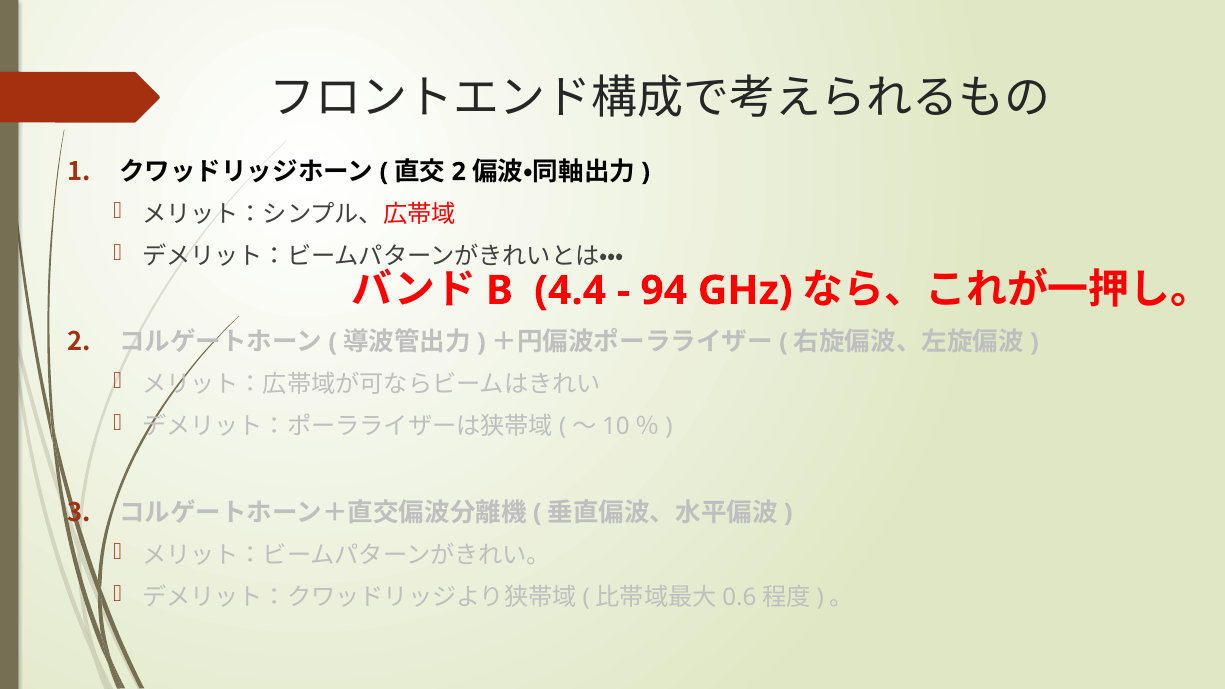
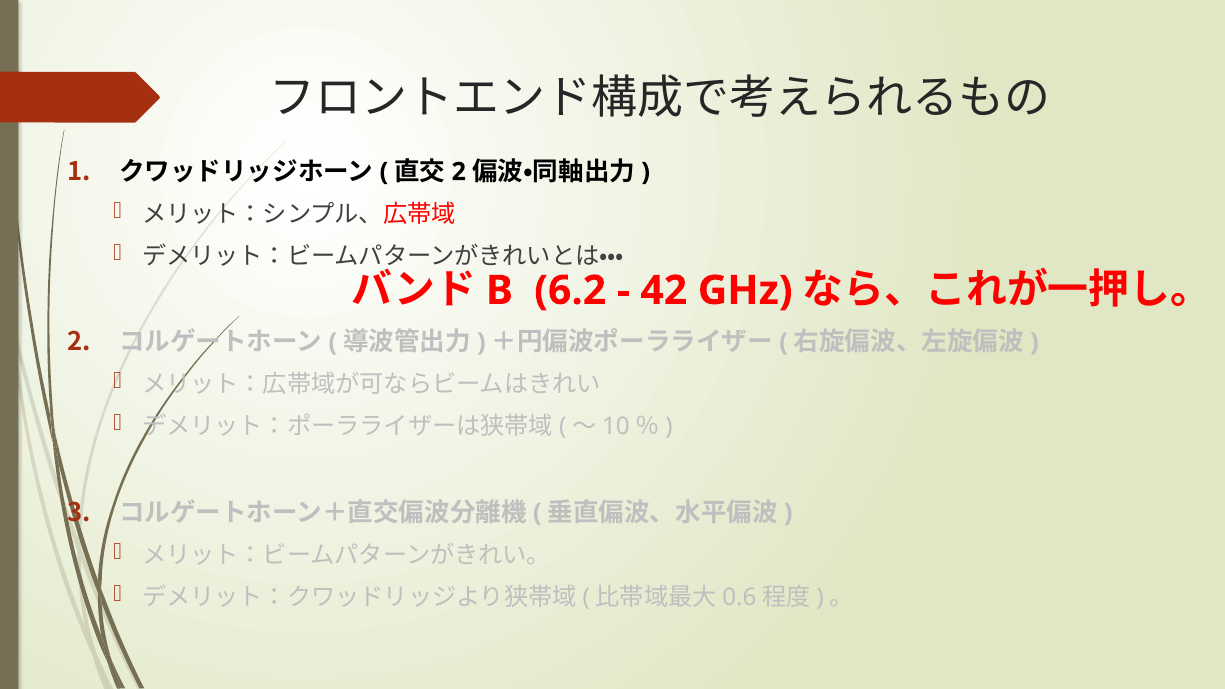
4.4: 4.4 -> 6.2 (570, 291)
94: 94 -> 42 (664, 291)
